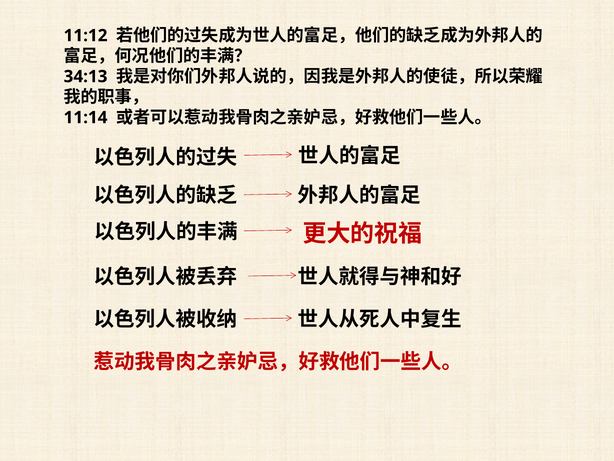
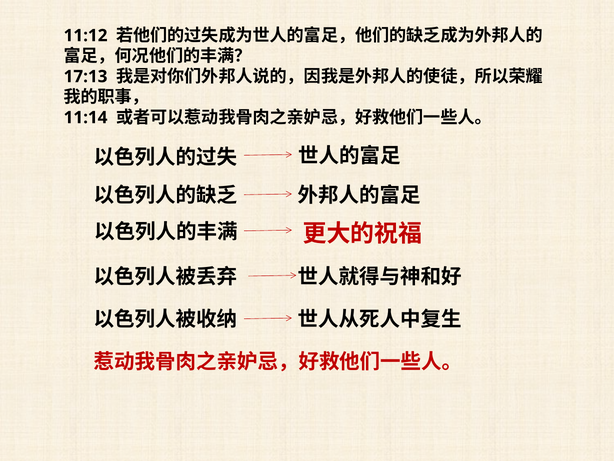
34:13: 34:13 -> 17:13 (86, 76)
